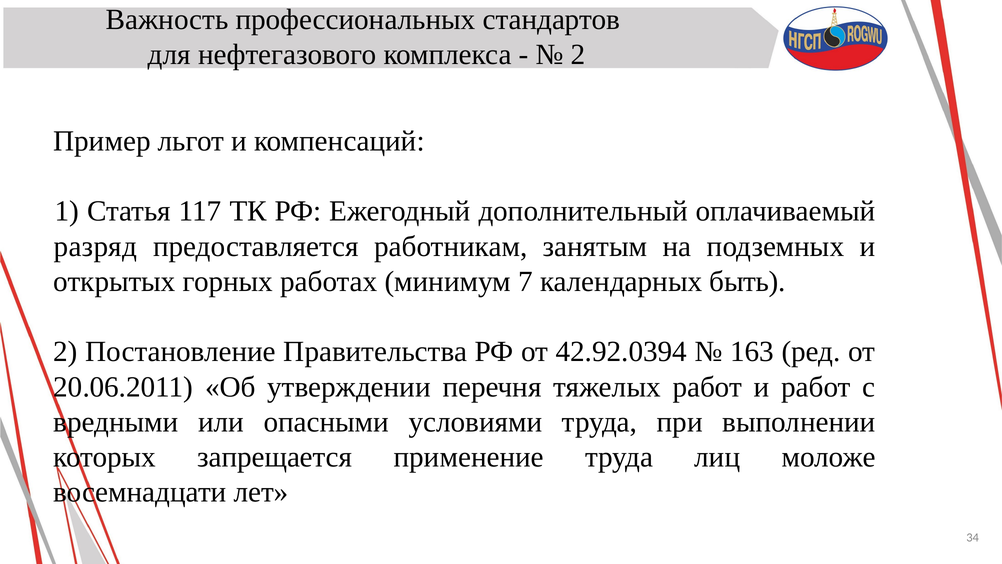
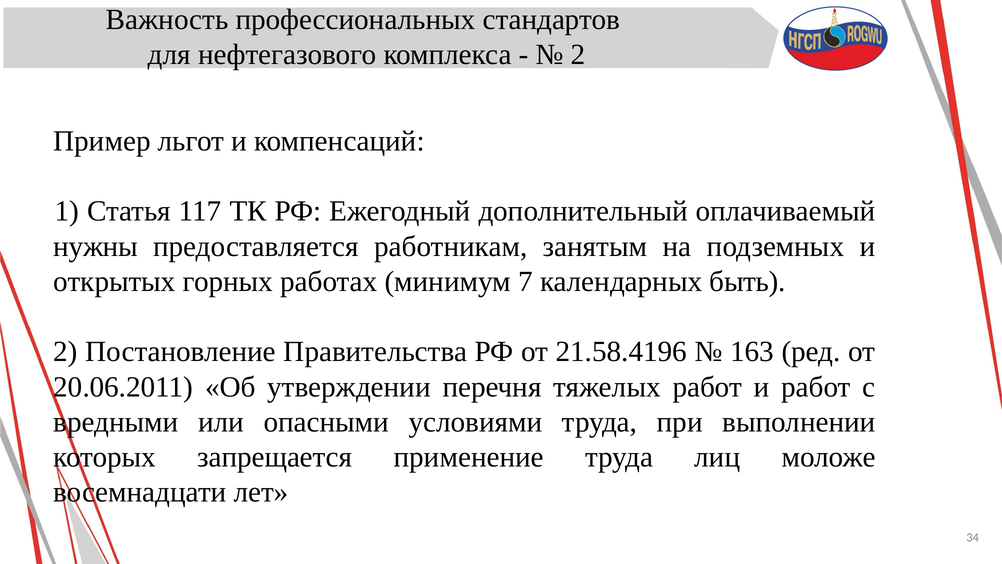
разряд: разряд -> нужны (96, 246)
42.92.0394: 42.92.0394 -> 21.58.4196 (621, 352)
